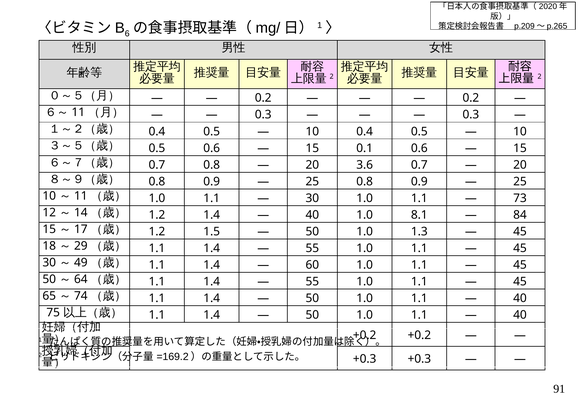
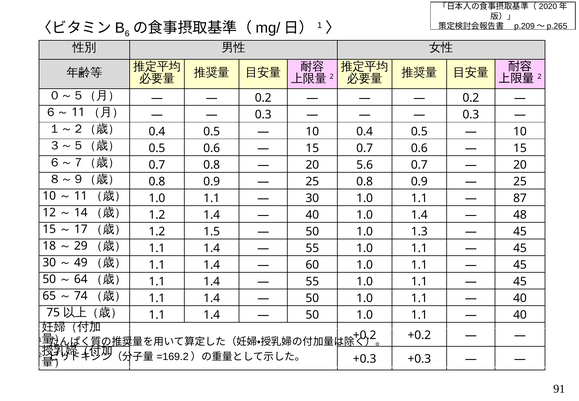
15 0.1: 0.1 -> 0.7 (365, 148)
3.6: 3.6 -> 5.6 (365, 165)
73: 73 -> 87 (520, 198)
1.0 8.1: 8.1 -> 1.4 (419, 215)
84: 84 -> 48 (520, 215)
